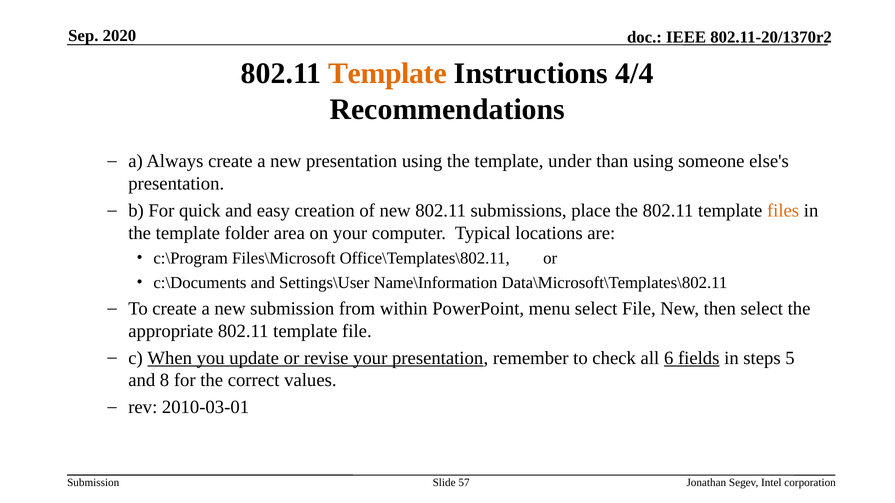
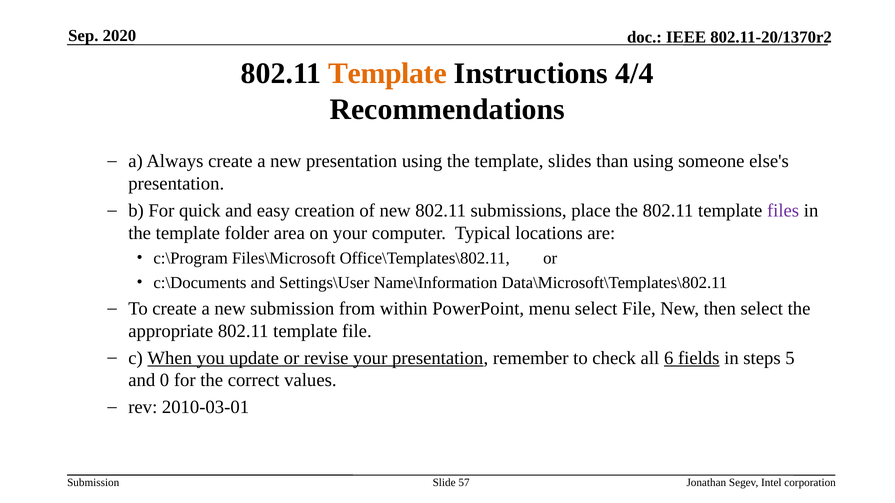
under: under -> slides (570, 161)
files colour: orange -> purple (783, 211)
8: 8 -> 0 (165, 381)
